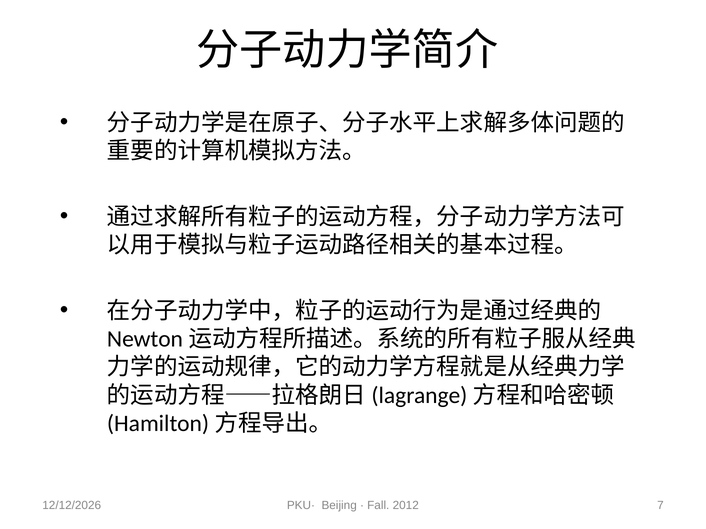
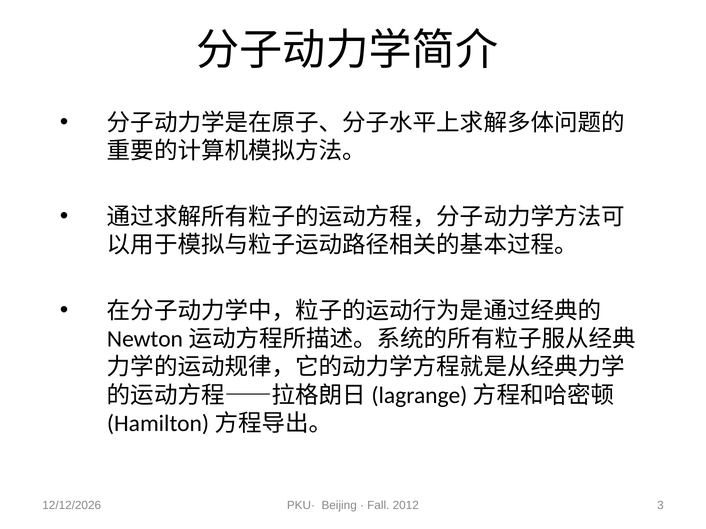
7: 7 -> 3 (660, 506)
